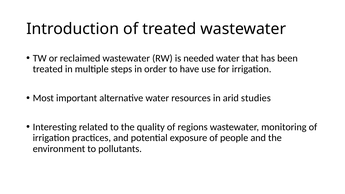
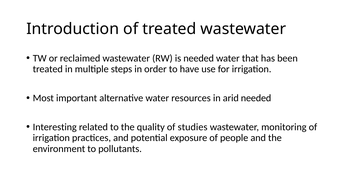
arid studies: studies -> needed (256, 98)
regions: regions -> studies (193, 127)
